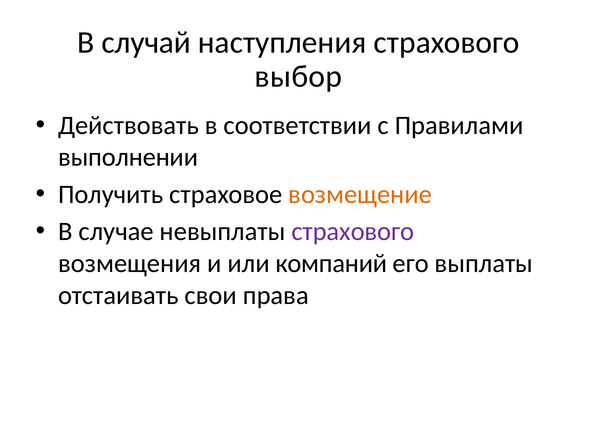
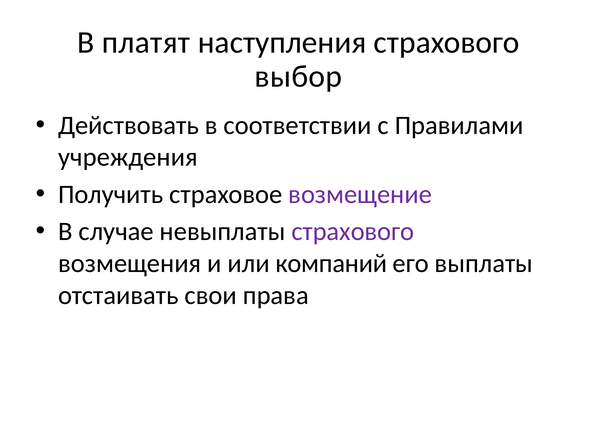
случай: случай -> платят (146, 42)
выполнении: выполнении -> учреждения (128, 157)
возмещение colour: orange -> purple (360, 194)
